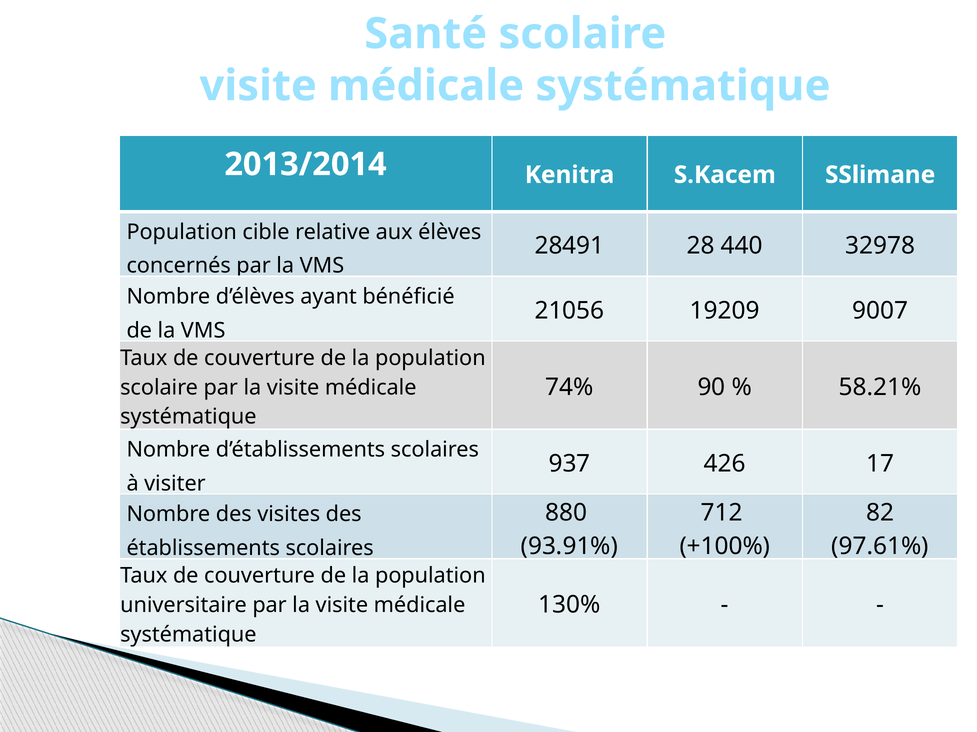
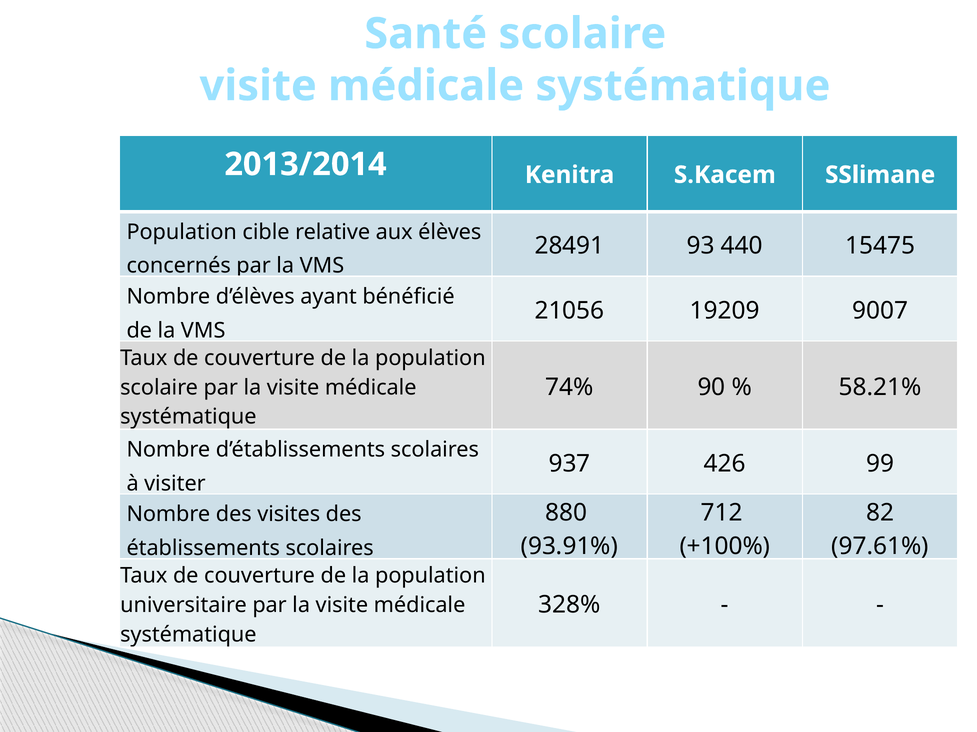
28: 28 -> 93 (701, 246)
32978: 32978 -> 15475 (880, 246)
17: 17 -> 99 (880, 464)
130%: 130% -> 328% (570, 605)
